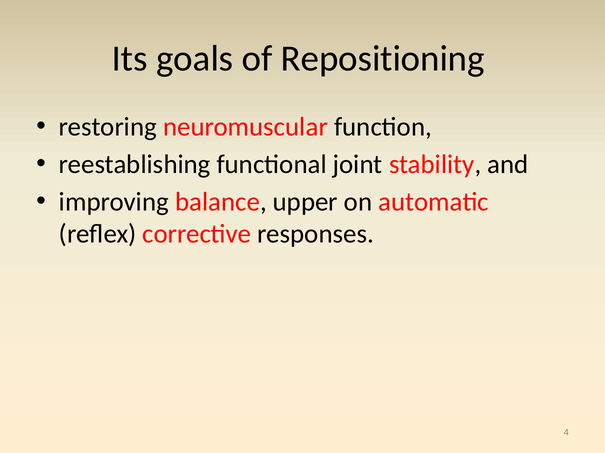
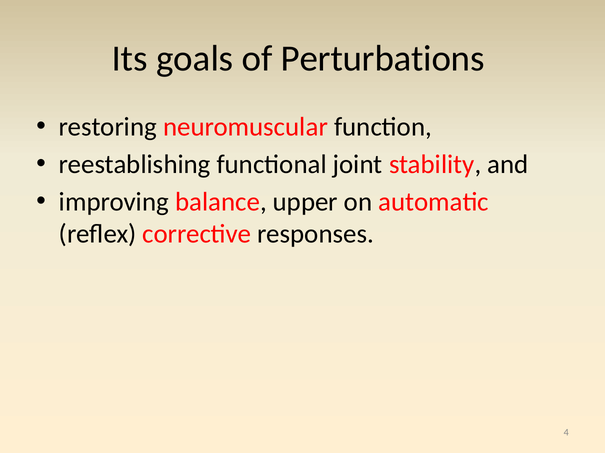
Repositioning: Repositioning -> Perturbations (383, 59)
